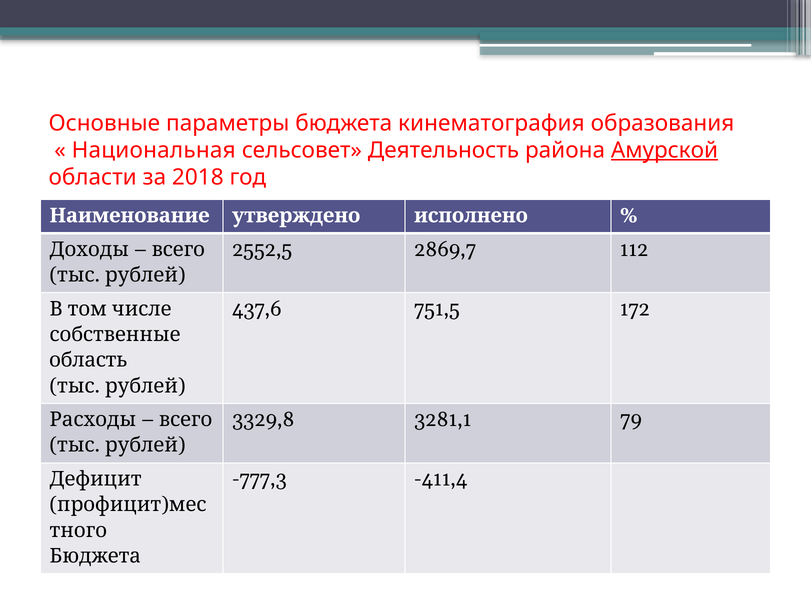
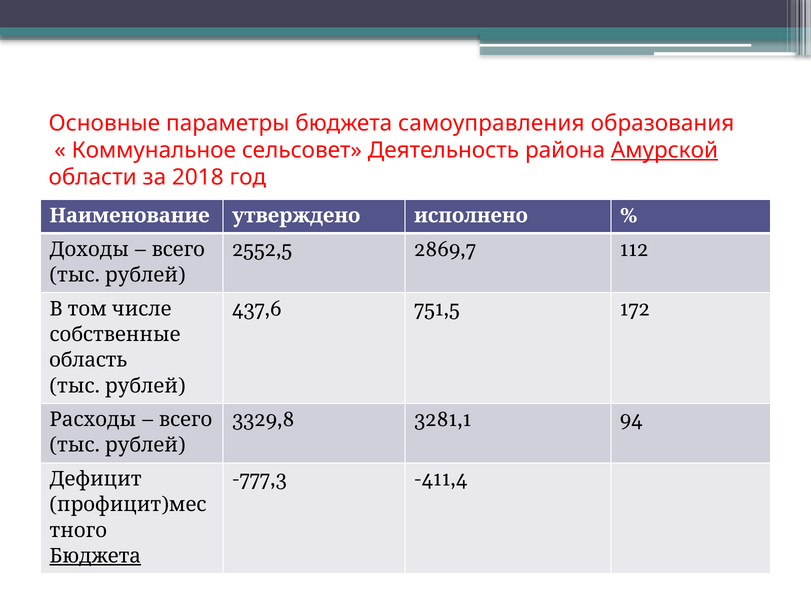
кинематография: кинематография -> самоуправления (491, 123)
Национальная: Национальная -> Коммунальное (154, 150)
79: 79 -> 94 (631, 420)
Бюджета underline: none -> present (95, 556)
